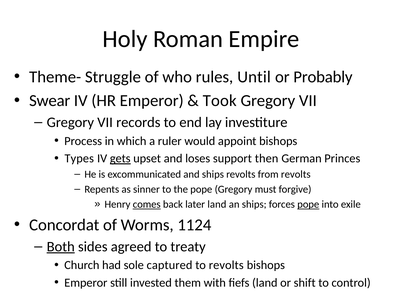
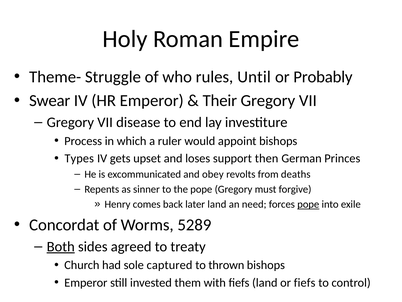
Took: Took -> Their (220, 101)
records: records -> disease (138, 122)
gets underline: present -> none (120, 158)
and ships: ships -> obey (213, 174)
from revolts: revolts -> deaths (296, 174)
comes underline: present -> none (147, 204)
an ships: ships -> need (254, 204)
1124: 1124 -> 5289 (194, 224)
to revolts: revolts -> thrown (226, 265)
or shift: shift -> fiefs (305, 282)
